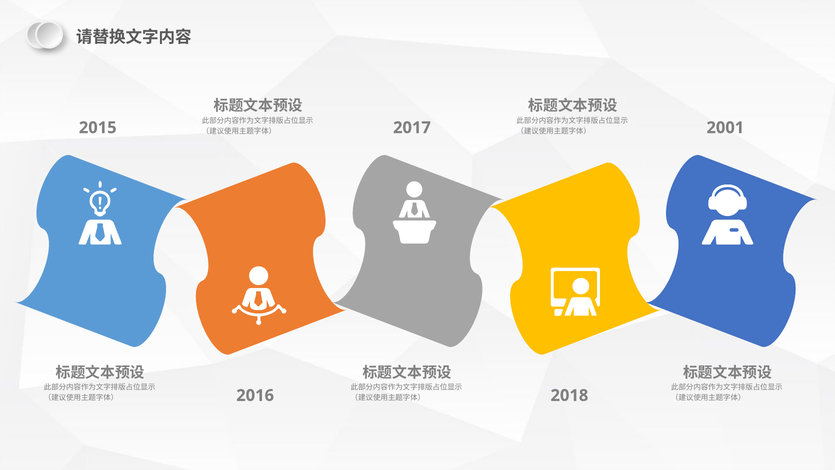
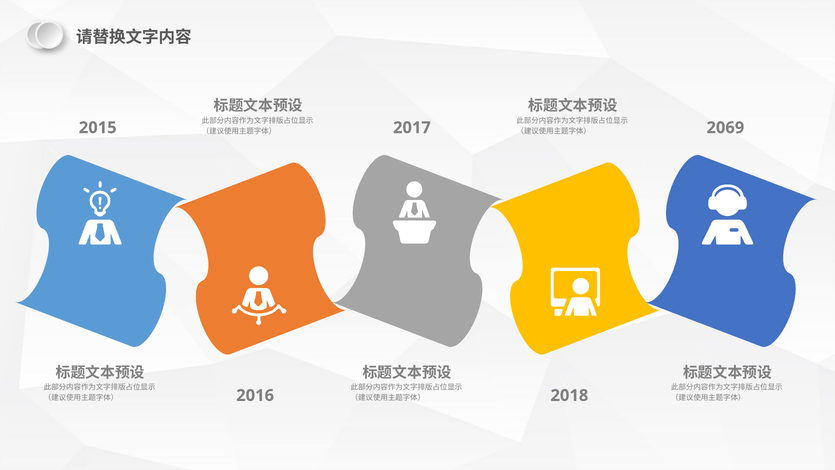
2001: 2001 -> 2069 (725, 128)
